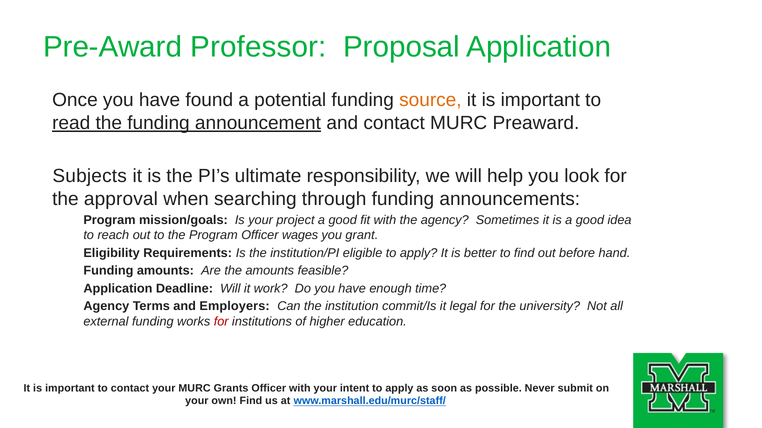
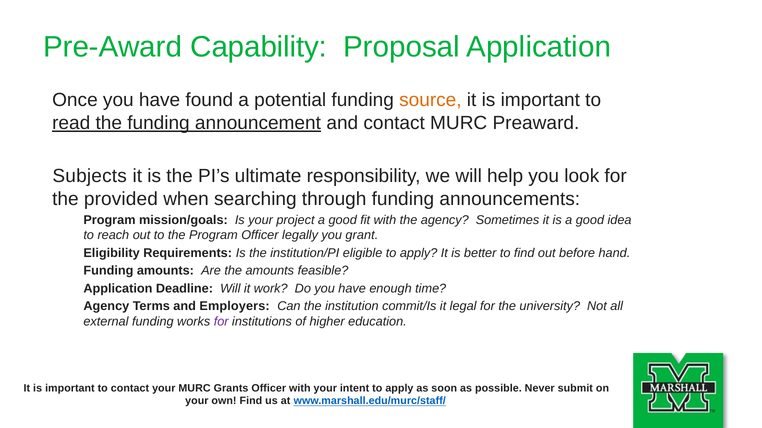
Professor: Professor -> Capability (259, 47)
approval: approval -> provided (121, 199)
wages: wages -> legally (300, 236)
for colour: red -> purple (221, 322)
